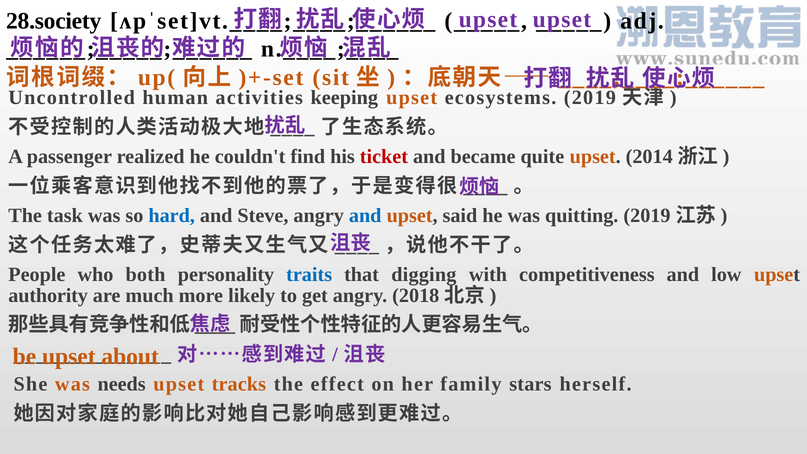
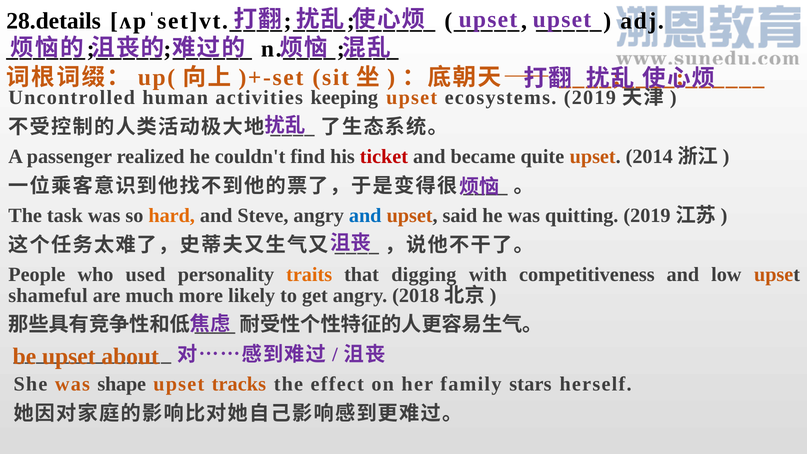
28.society: 28.society -> 28.details (54, 21)
hard colour: blue -> orange (172, 215)
both: both -> used (146, 274)
traits colour: blue -> orange (309, 274)
authority: authority -> shameful (48, 295)
needs: needs -> shape (122, 384)
